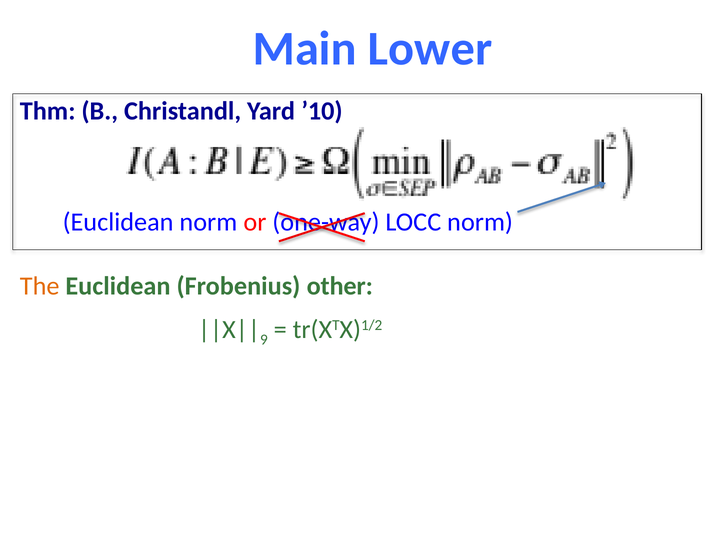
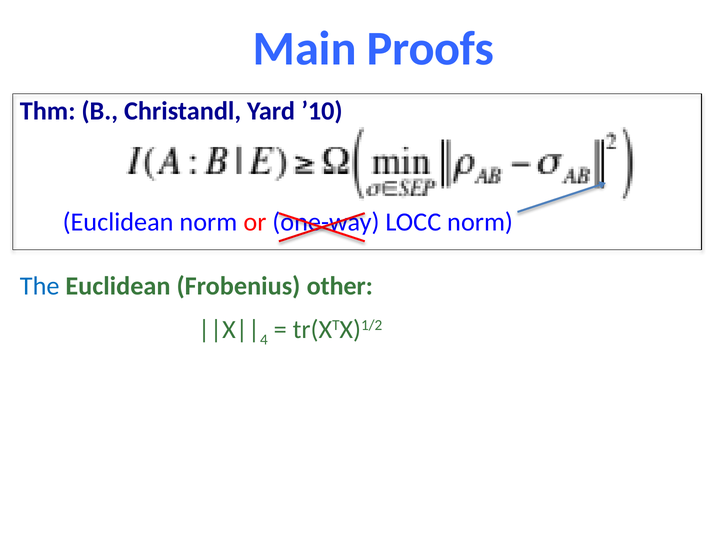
Lower: Lower -> Proofs (430, 49)
The colour: orange -> blue (40, 286)
9: 9 -> 4 (264, 340)
